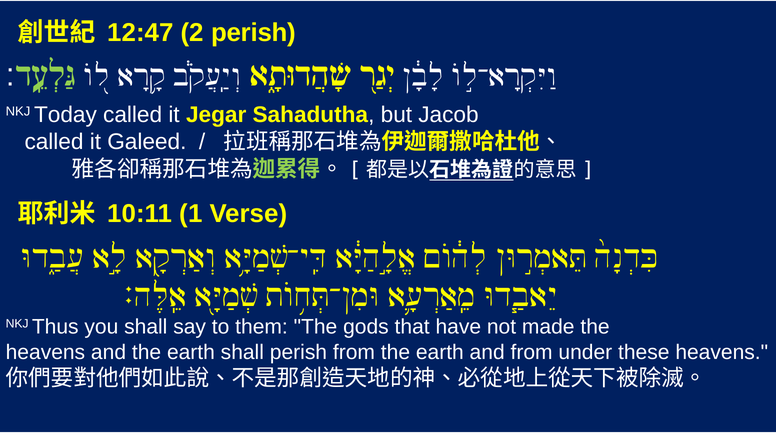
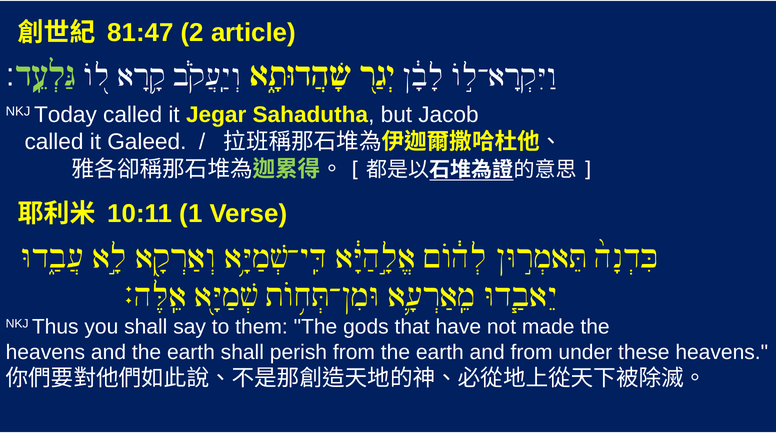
12:47: 12:47 -> 81:47 (141, 33)
2 perish: perish -> article (253, 33)
